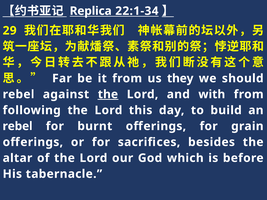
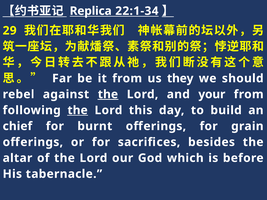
with: with -> your (212, 94)
the underline: none -> present (78, 110)
rebel: rebel -> chief (17, 126)
